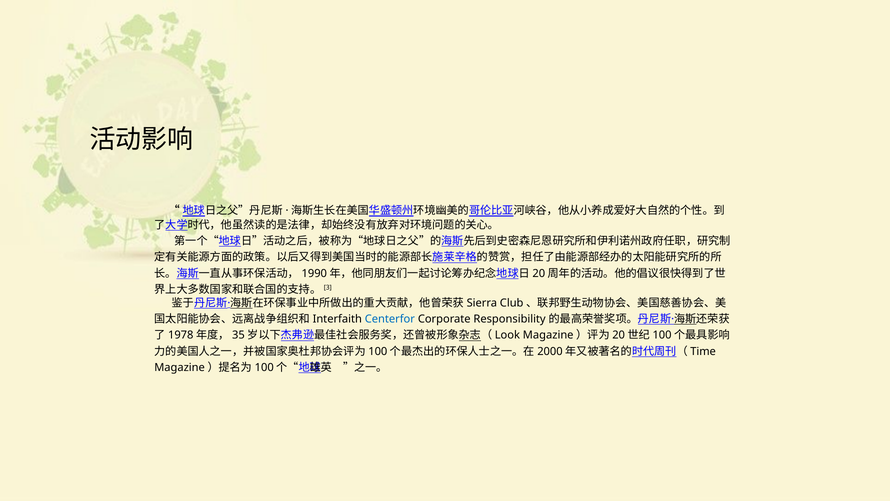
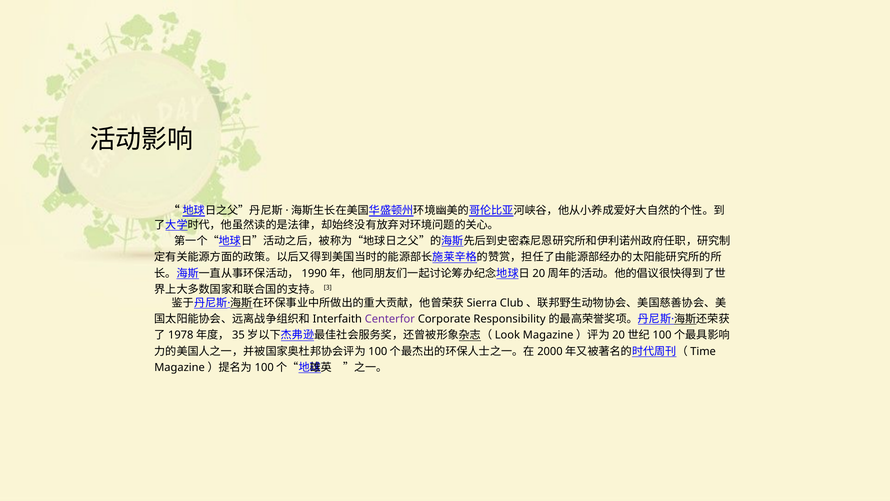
Centerfor colour: blue -> purple (390, 319)
